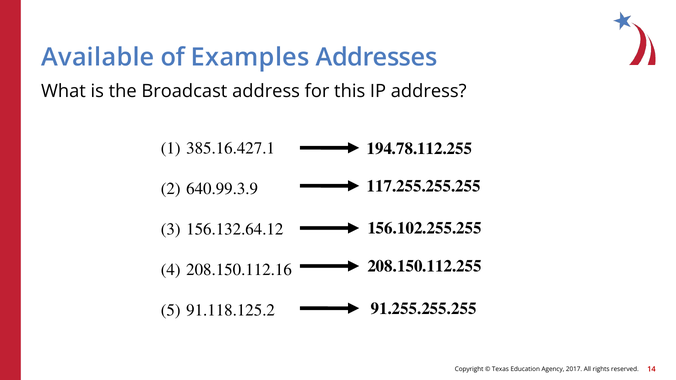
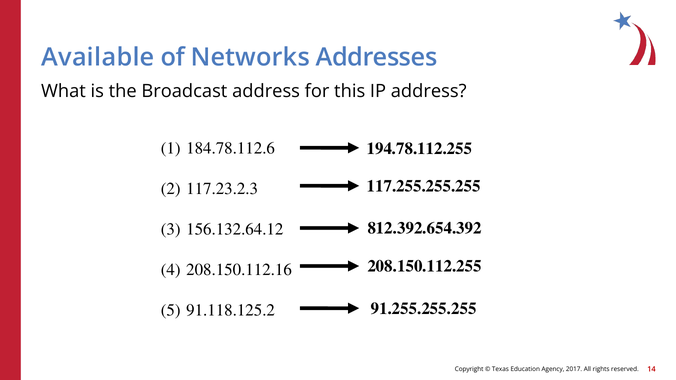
Examples: Examples -> Networks (250, 57)
385.16.427.1: 385.16.427.1 -> 184.78.112.6 (231, 148)
640.99.3.9: 640.99.3.9 -> 117.23.2.3 (222, 189)
156.102.255.255: 156.102.255.255 -> 812.392.654.392 (425, 228)
